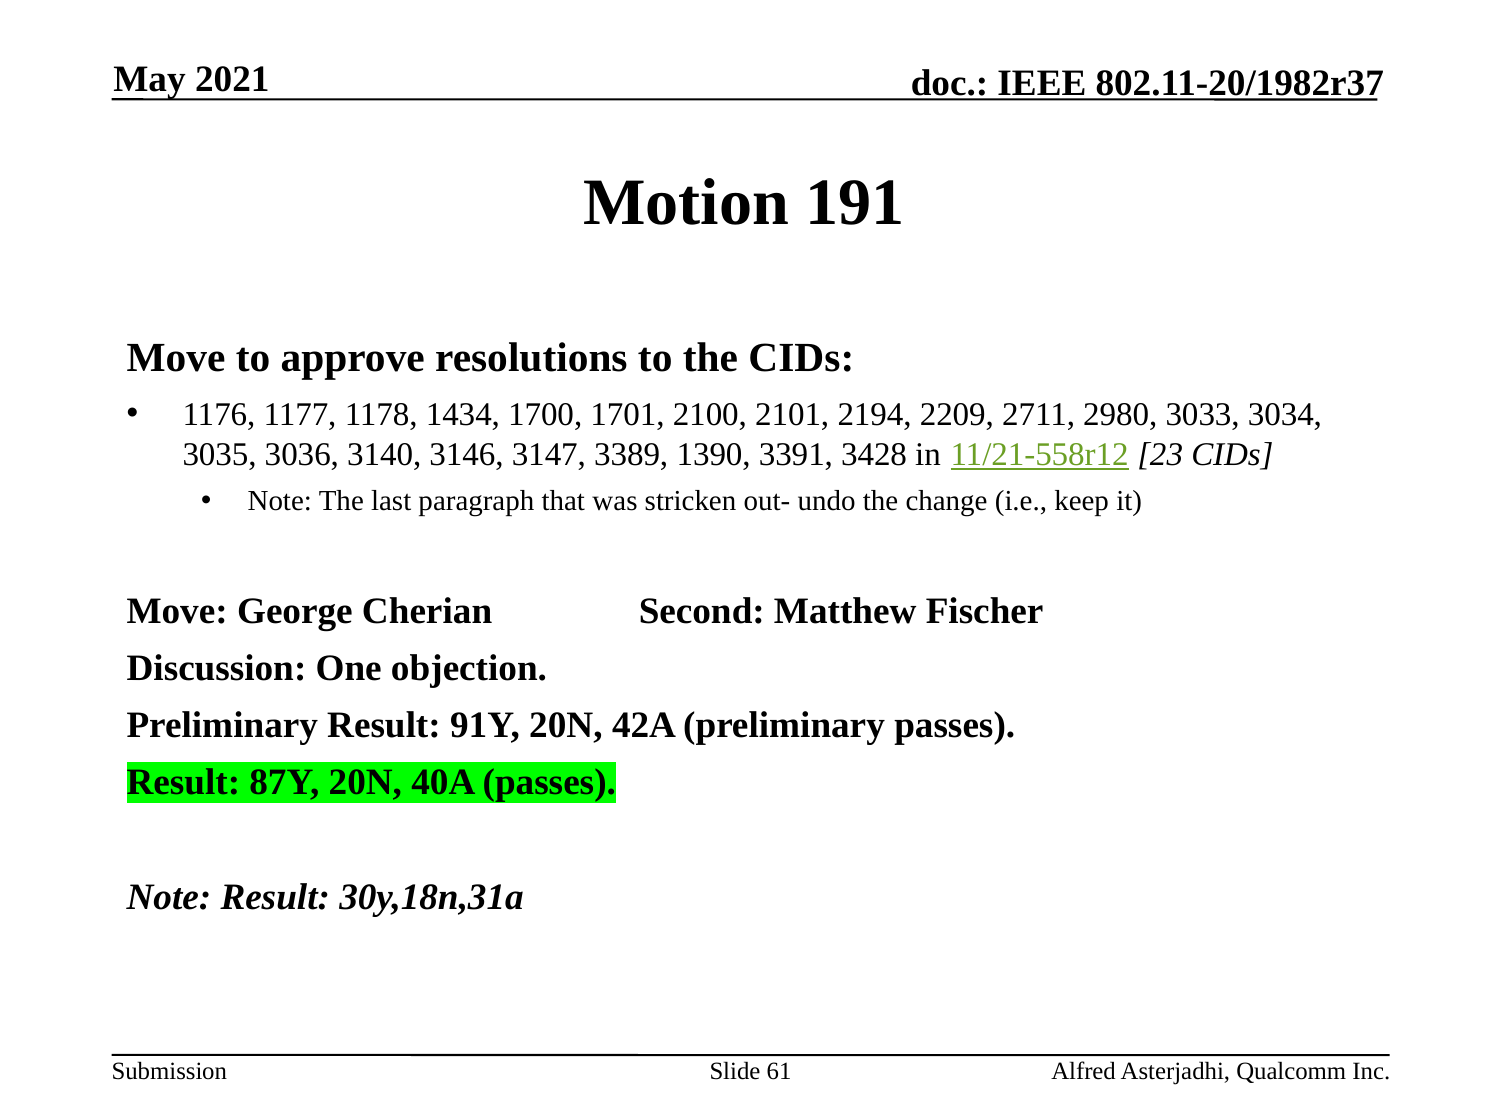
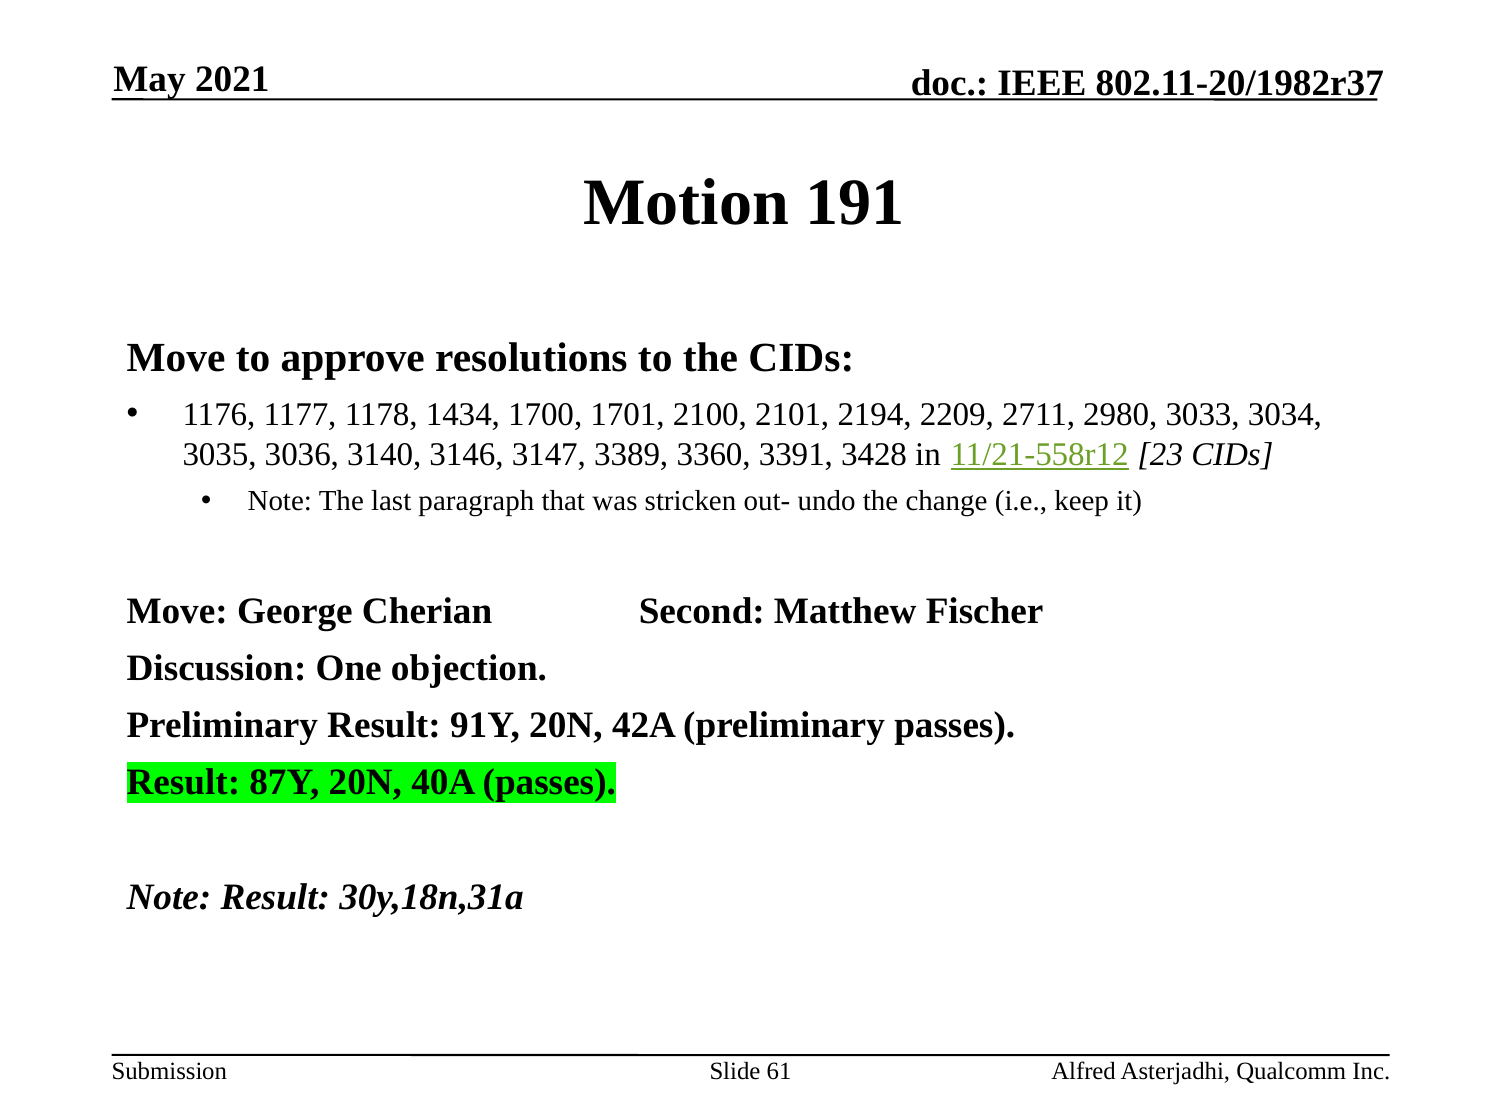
1390: 1390 -> 3360 (714, 454)
